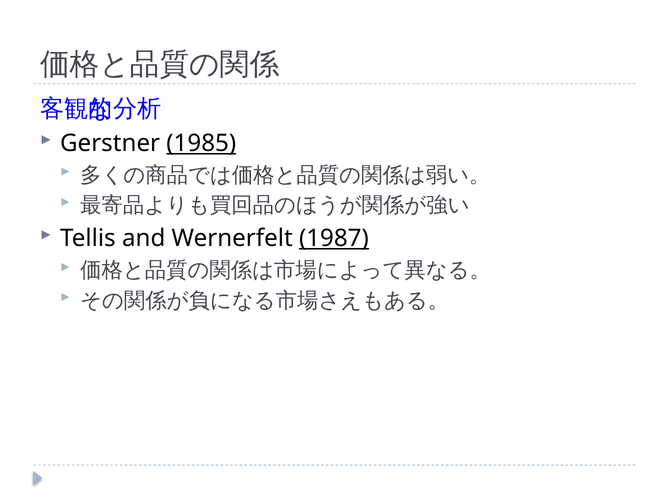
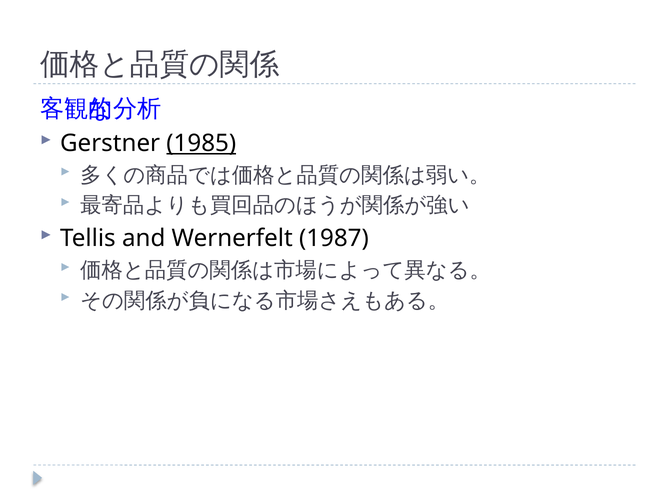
1987 underline: present -> none (334, 238)
